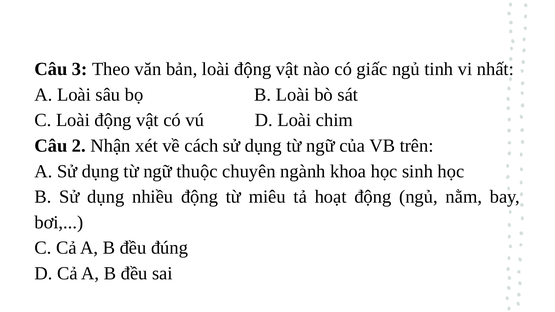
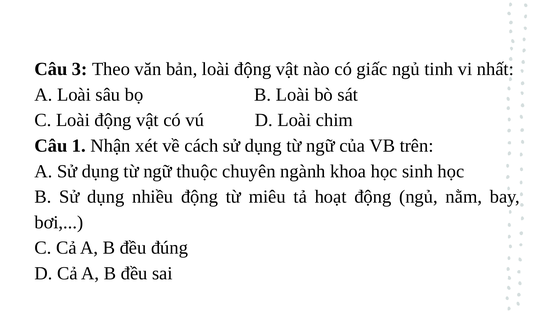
2: 2 -> 1 (79, 146)
